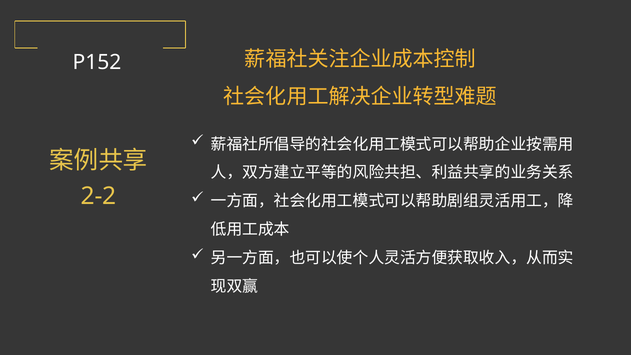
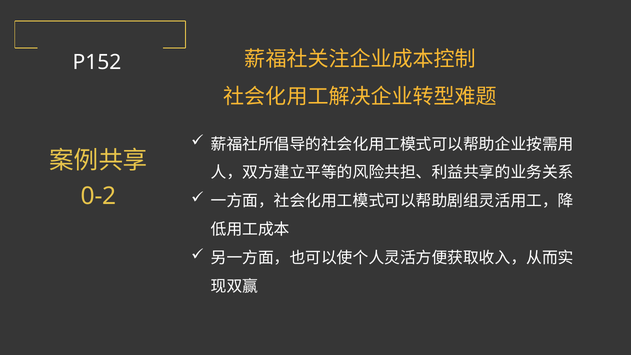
2-2: 2-2 -> 0-2 (99, 196)
